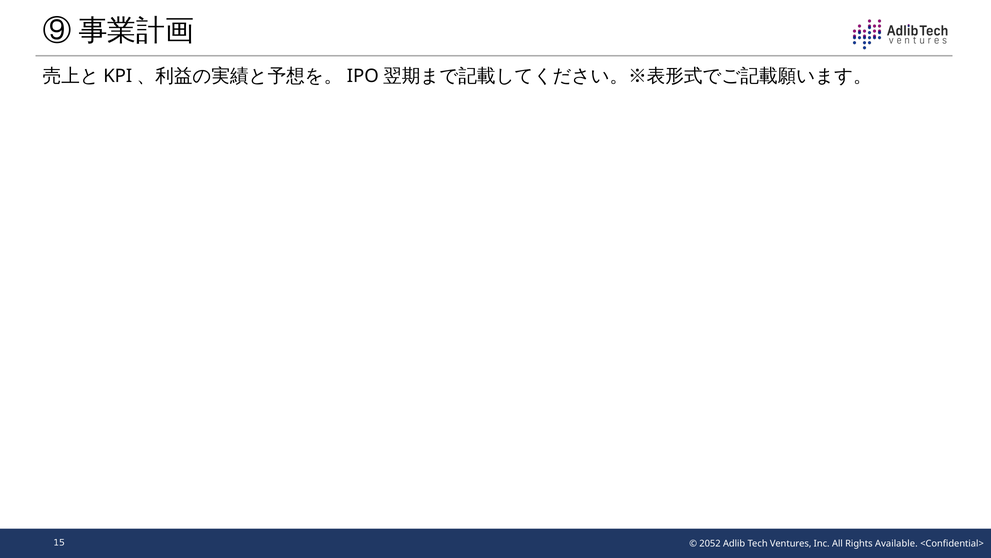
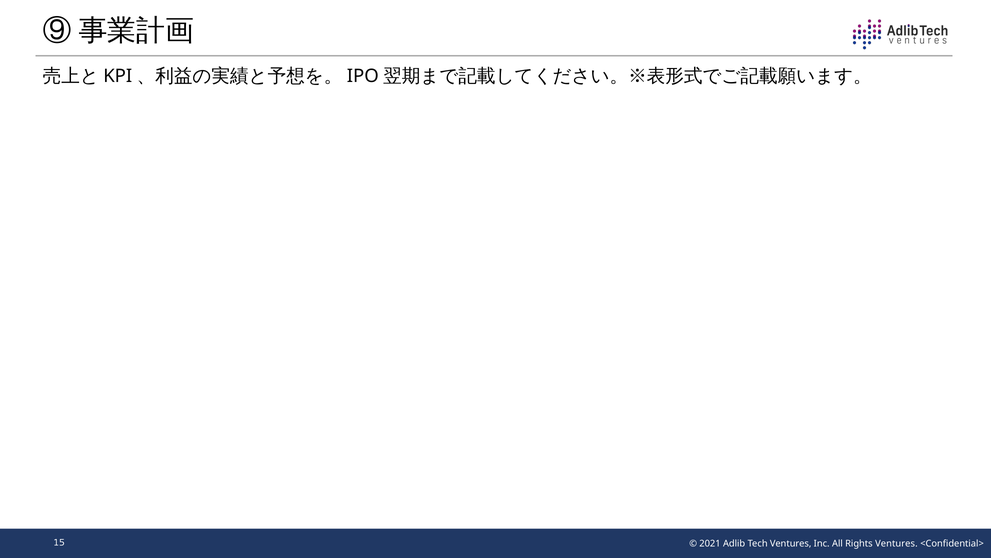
2052: 2052 -> 2021 (710, 543)
Rights Available: Available -> Ventures (896, 543)
